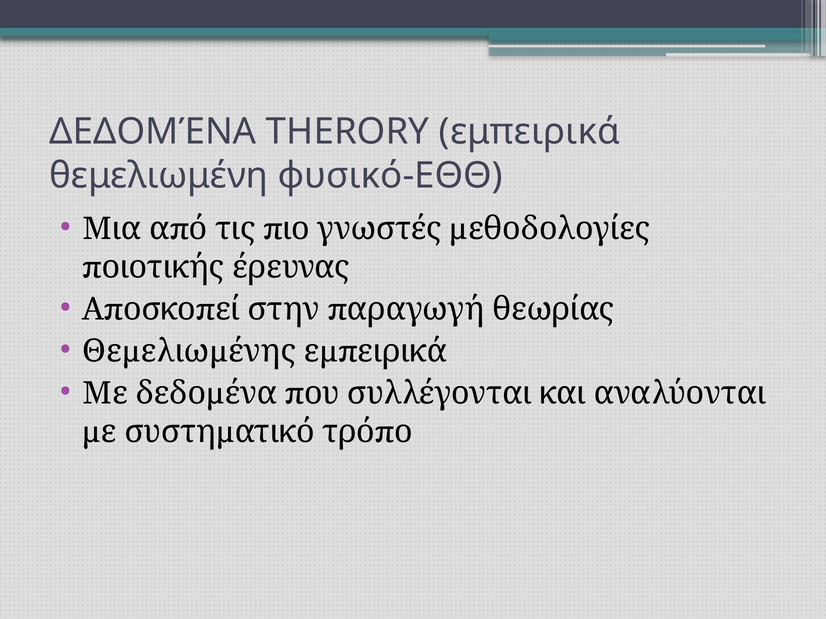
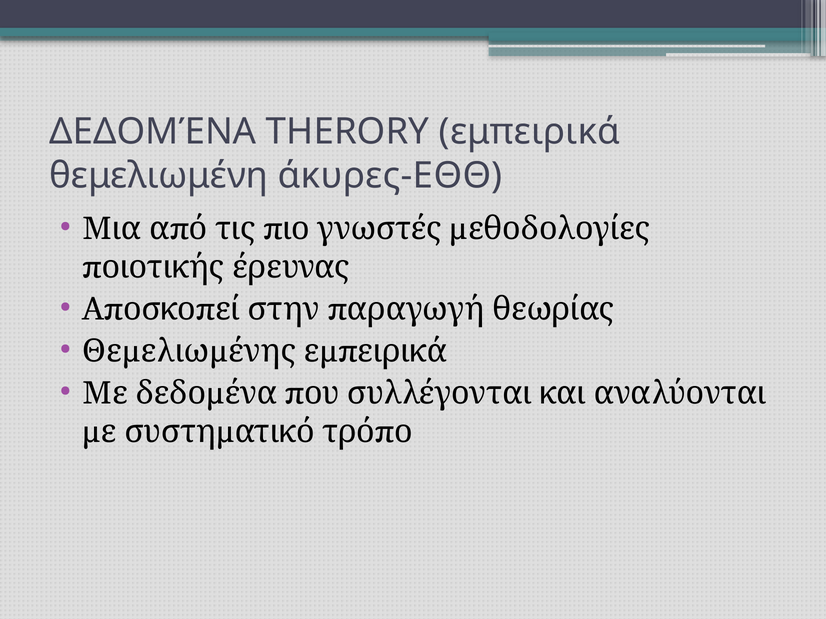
φυσικό-ΕΘΘ: φυσικό-ΕΘΘ -> άκυρες-ΕΘΘ (390, 176)
